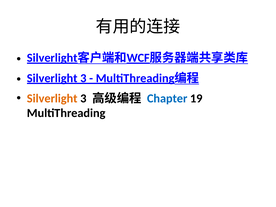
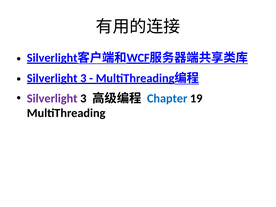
Silverlight colour: orange -> purple (52, 98)
